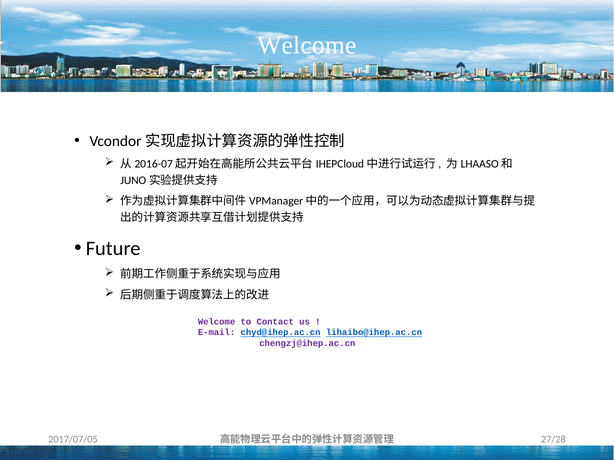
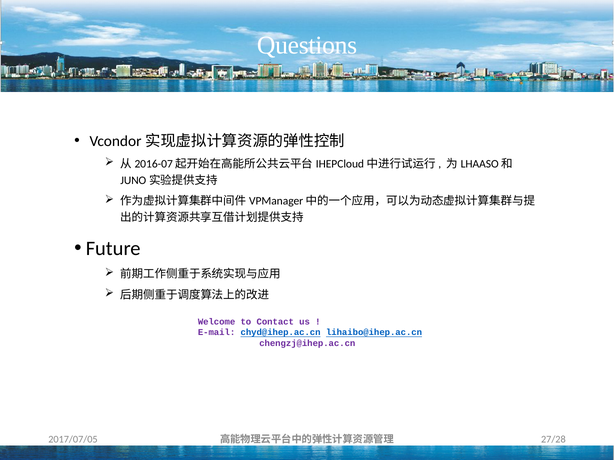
Welcome: Welcome -> Questions (307, 45)
